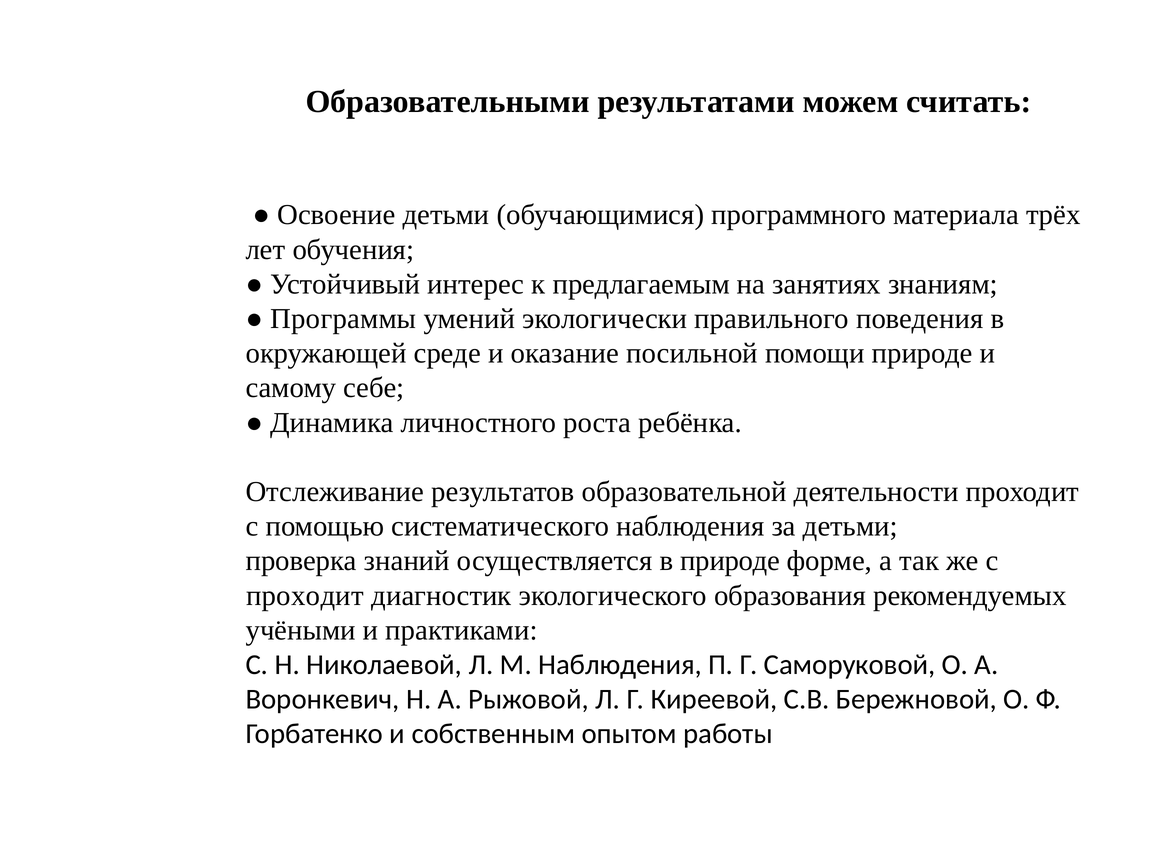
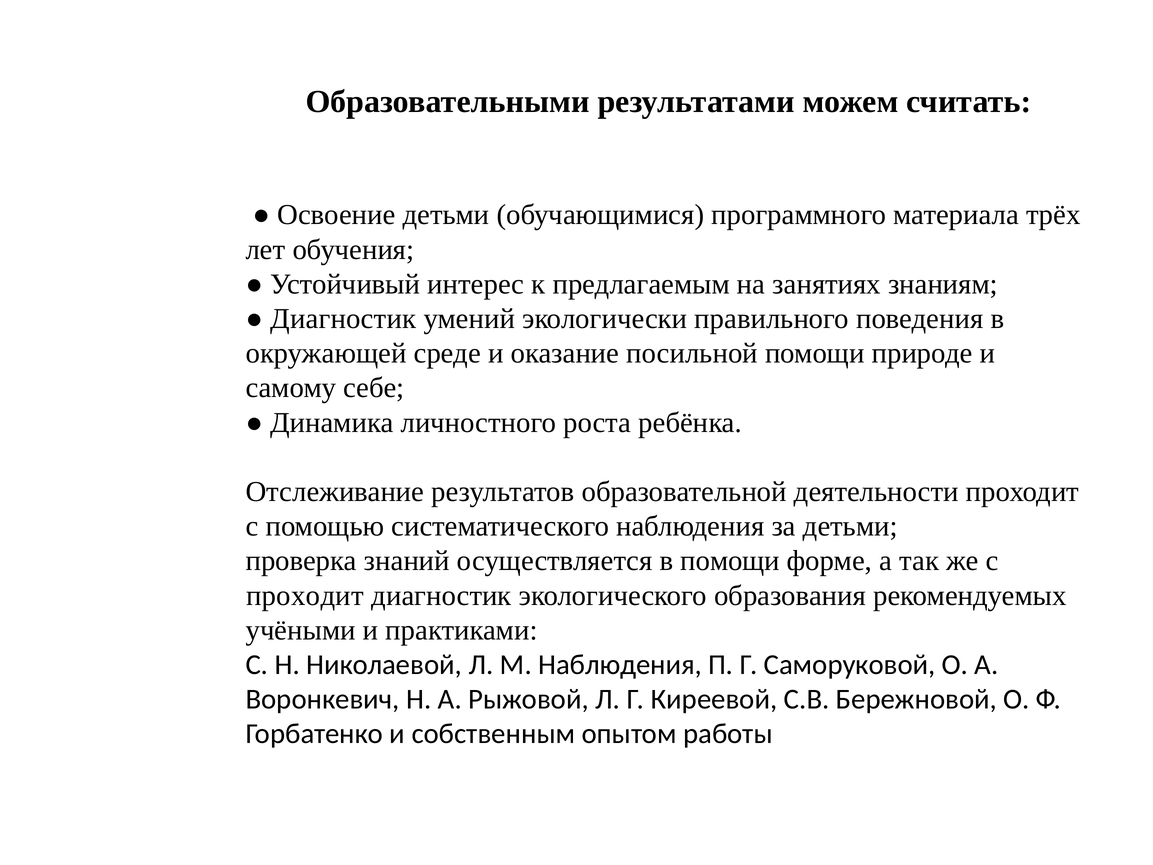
Программы: Программы -> Диагностик (343, 319)
в природе: природе -> помощи (730, 561)
